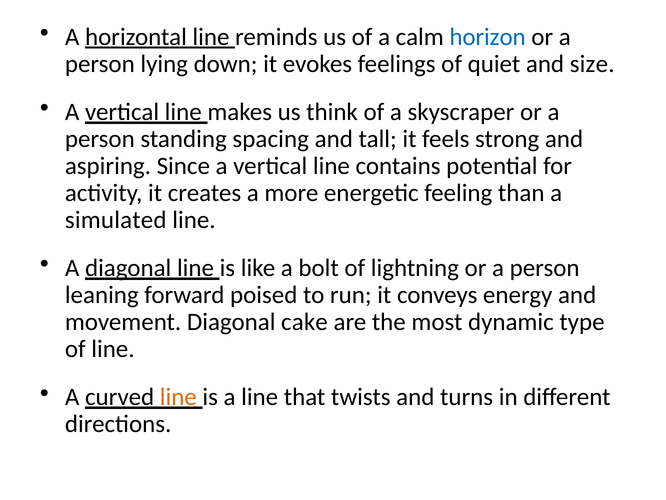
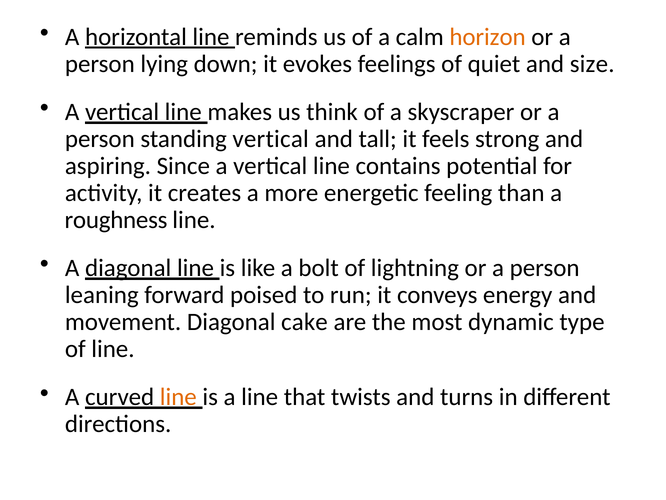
horizon colour: blue -> orange (488, 37)
standing spacing: spacing -> vertical (271, 139)
simulated: simulated -> roughness (116, 220)
